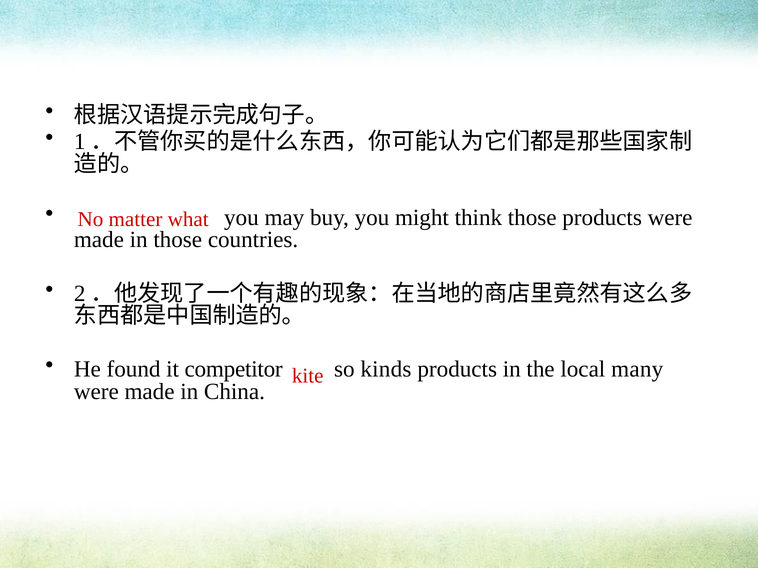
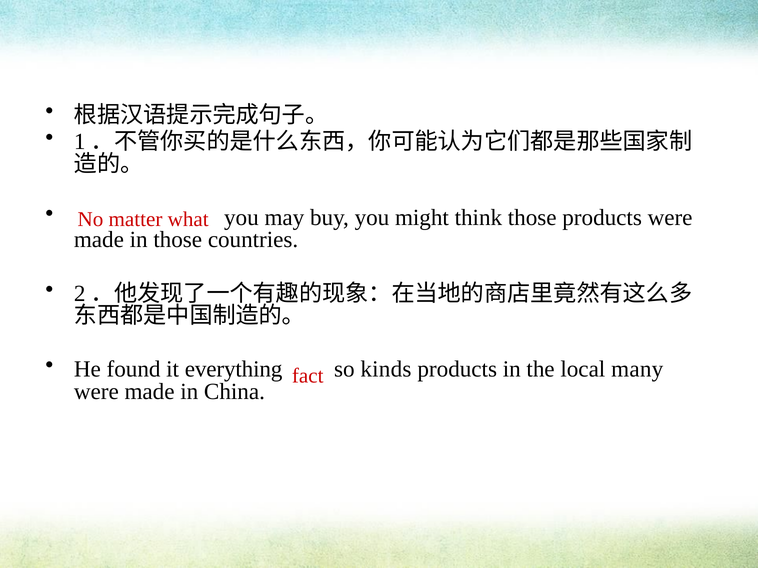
competitor: competitor -> everything (234, 370)
kite: kite -> fact (308, 376)
